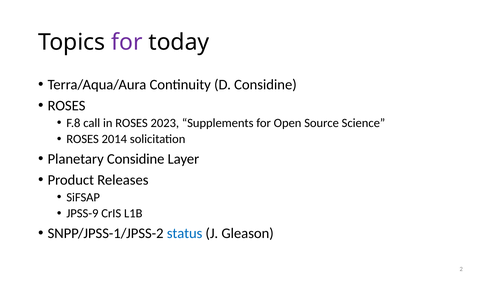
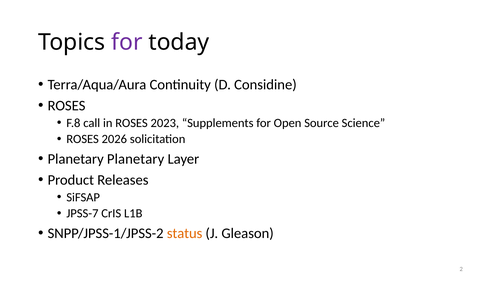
2014: 2014 -> 2026 (114, 139)
Planetary Considine: Considine -> Planetary (136, 159)
JPSS-9: JPSS-9 -> JPSS-7 (82, 213)
status colour: blue -> orange (185, 233)
